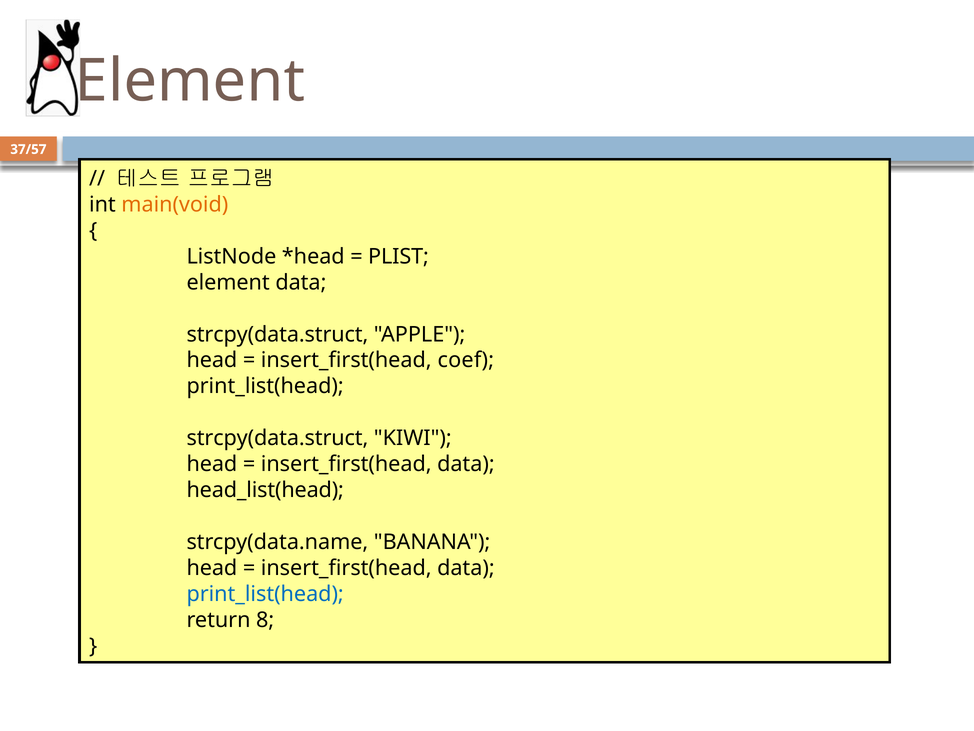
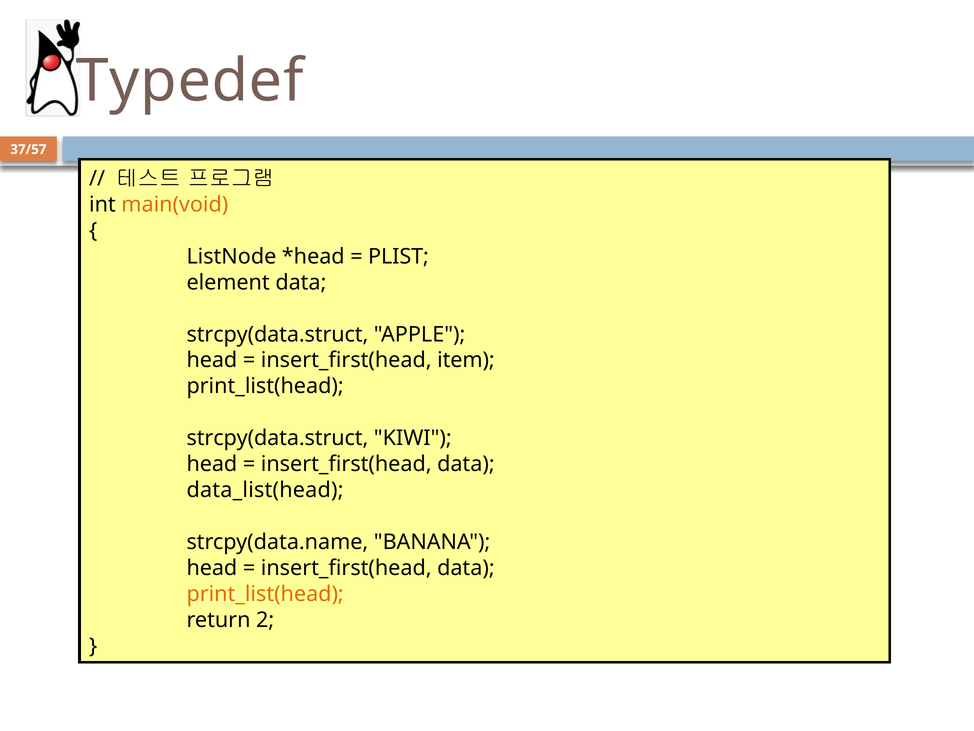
Element: Element -> Typedef (190, 81)
coef: coef -> item (466, 360)
head_list(head: head_list(head -> data_list(head (265, 490)
print_list(head colour: blue -> orange (265, 594)
8: 8 -> 2 (265, 620)
